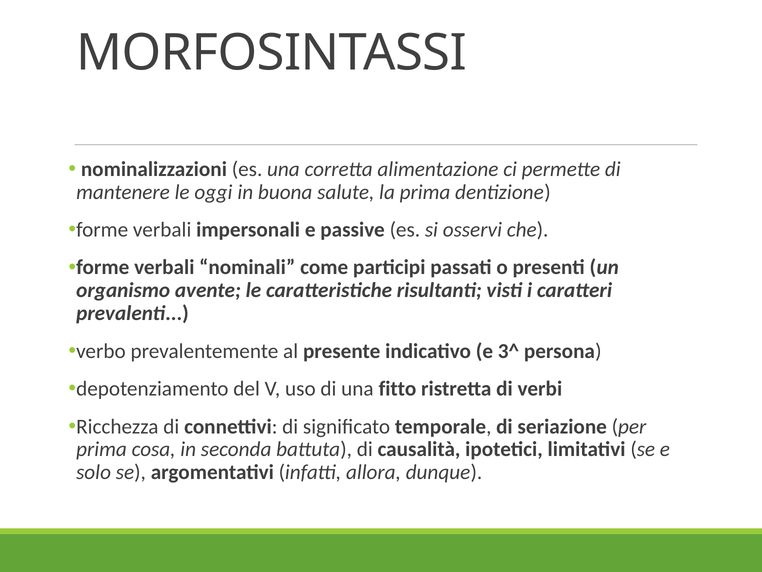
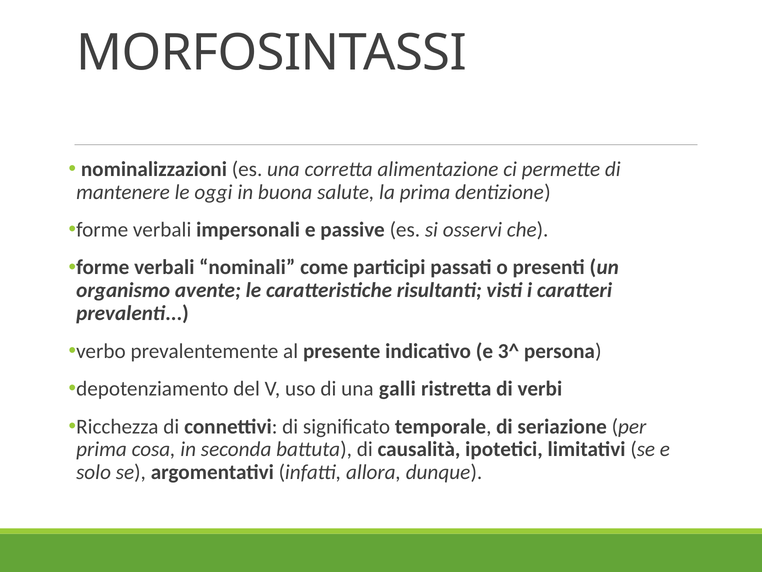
fitto: fitto -> galli (397, 388)
